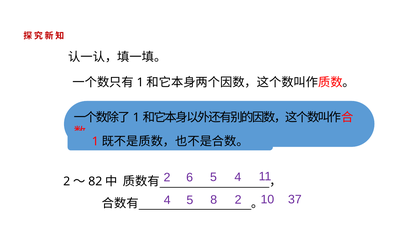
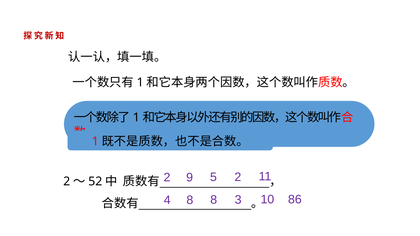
6: 6 -> 9 (190, 178)
5 4: 4 -> 2 (238, 177)
82: 82 -> 52 (95, 182)
4 5: 5 -> 8 (190, 200)
8 2: 2 -> 3 (238, 200)
37: 37 -> 86 (295, 200)
